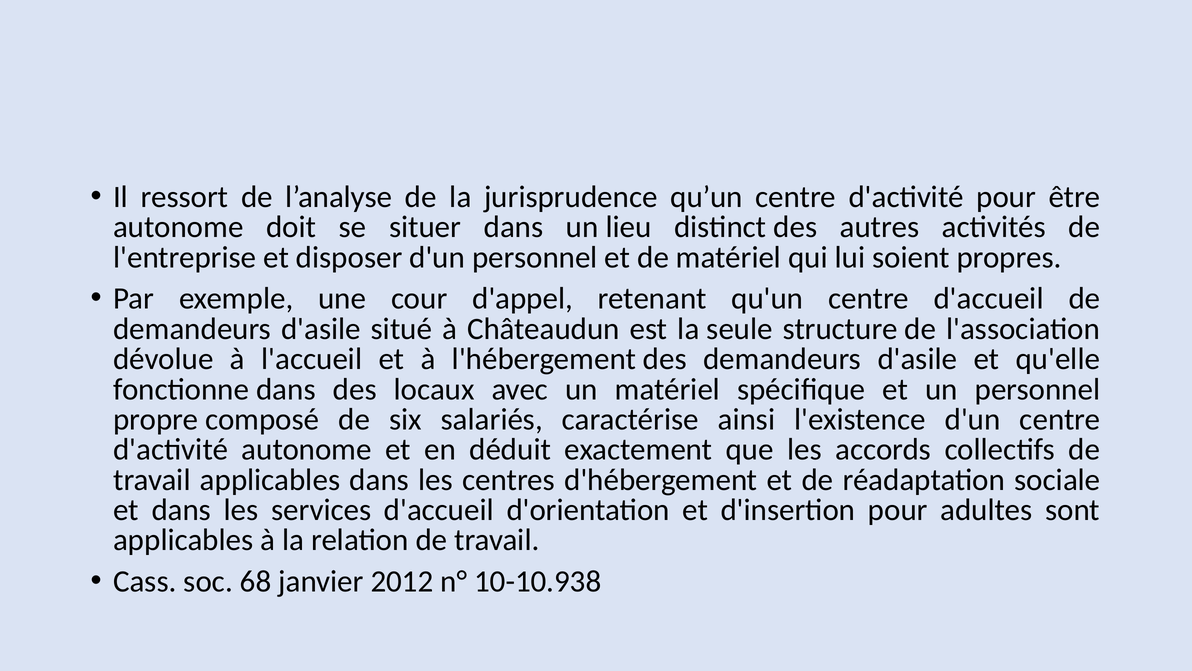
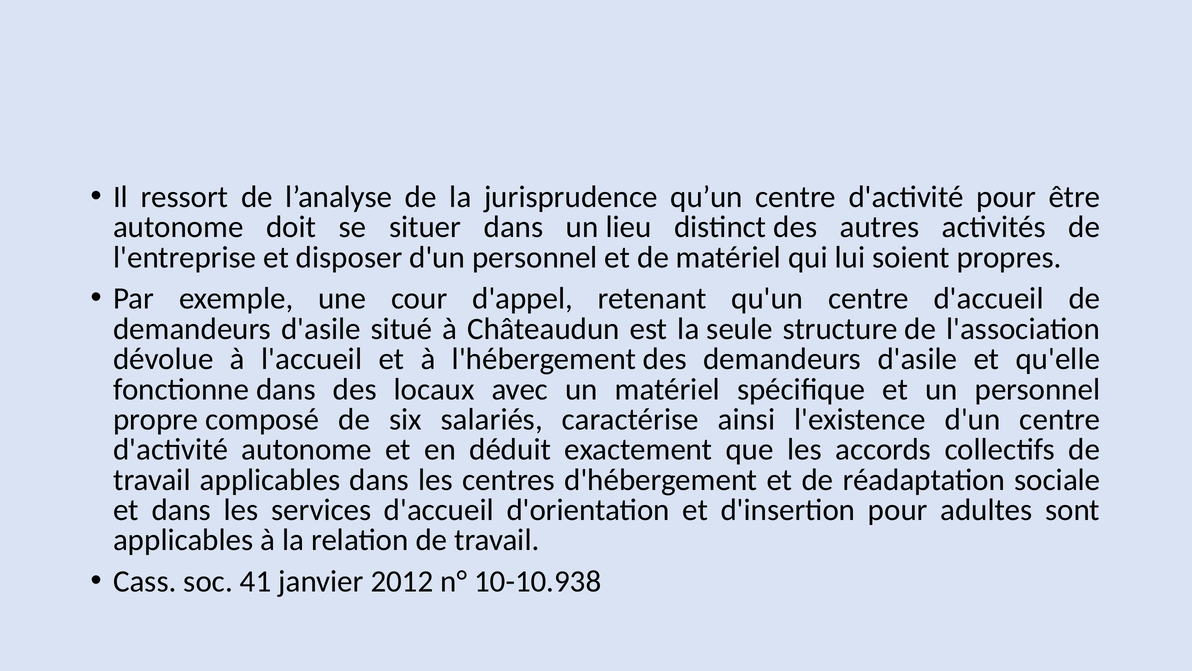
68: 68 -> 41 (256, 581)
